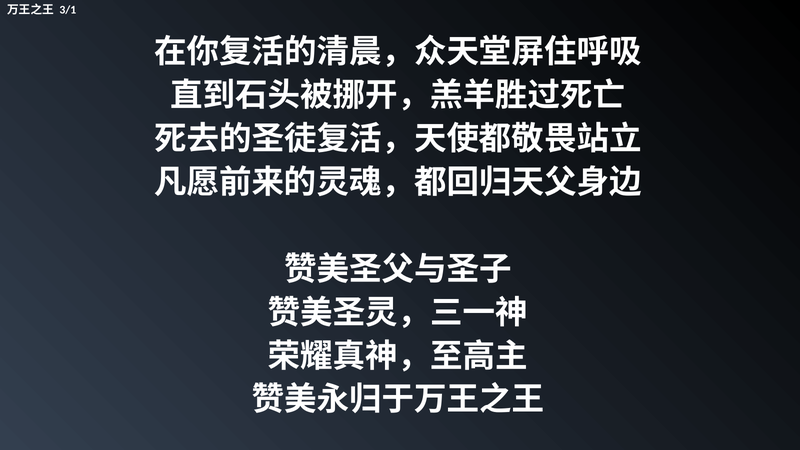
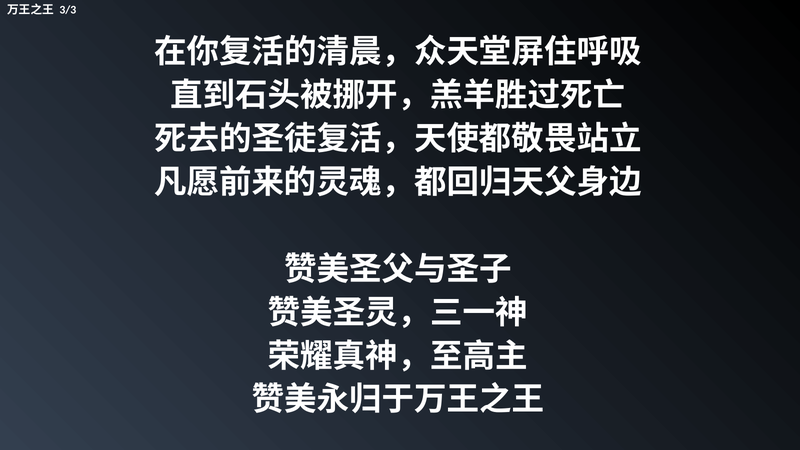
3/1: 3/1 -> 3/3 (68, 10)
